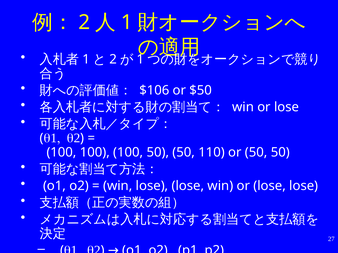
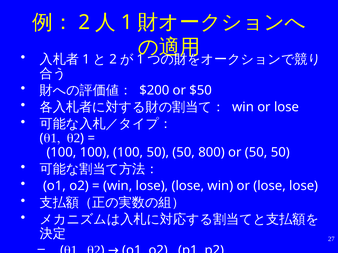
$106: $106 -> $200 (154, 90)
110: 110 -> 800 (212, 153)
